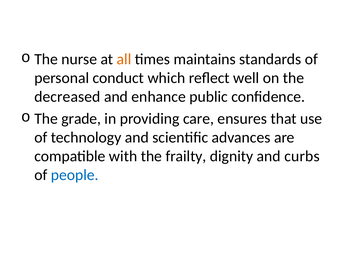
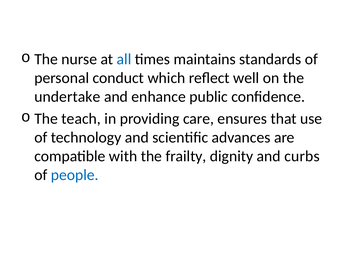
all colour: orange -> blue (124, 59)
decreased: decreased -> undertake (67, 97)
grade: grade -> teach (81, 119)
